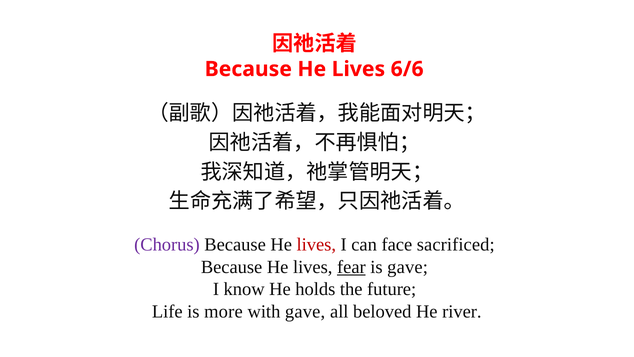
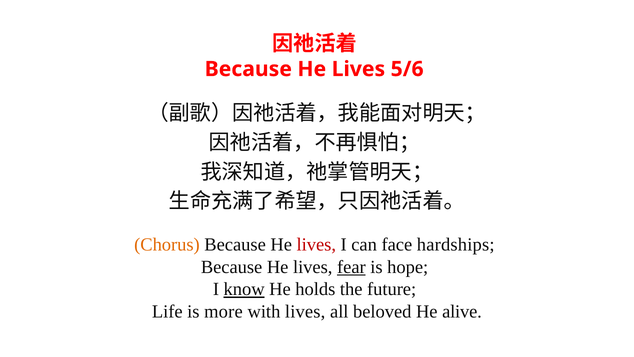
6/6: 6/6 -> 5/6 (407, 69)
Chorus colour: purple -> orange (167, 245)
sacrificed: sacrificed -> hardships (456, 245)
is gave: gave -> hope (408, 267)
know underline: none -> present (244, 289)
with gave: gave -> lives (305, 311)
river: river -> alive (462, 311)
